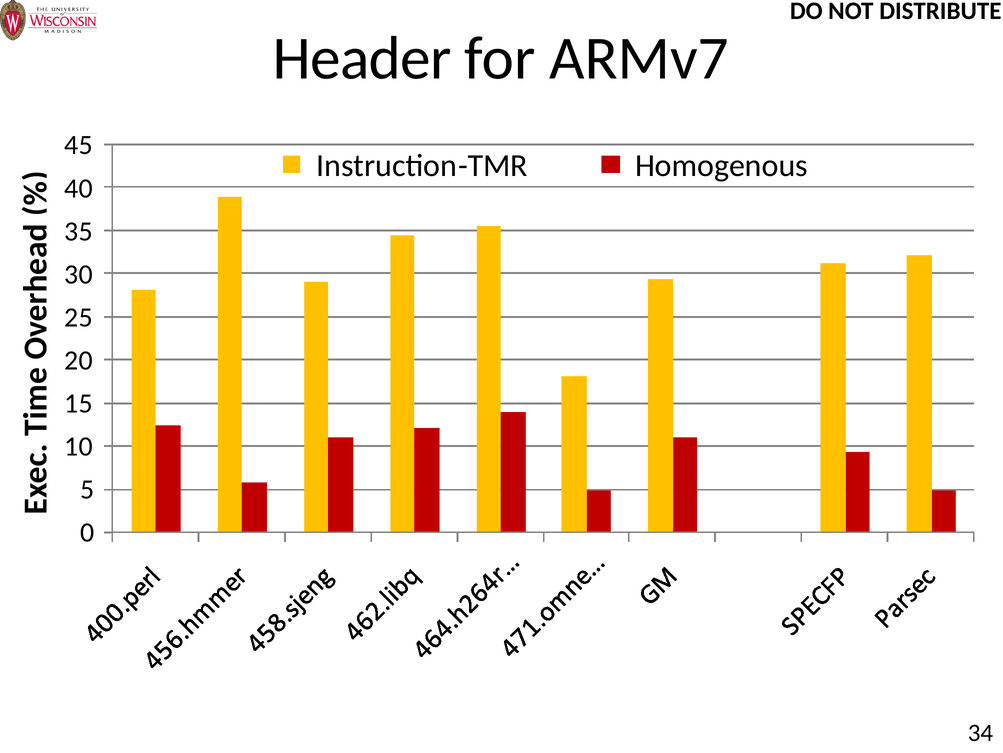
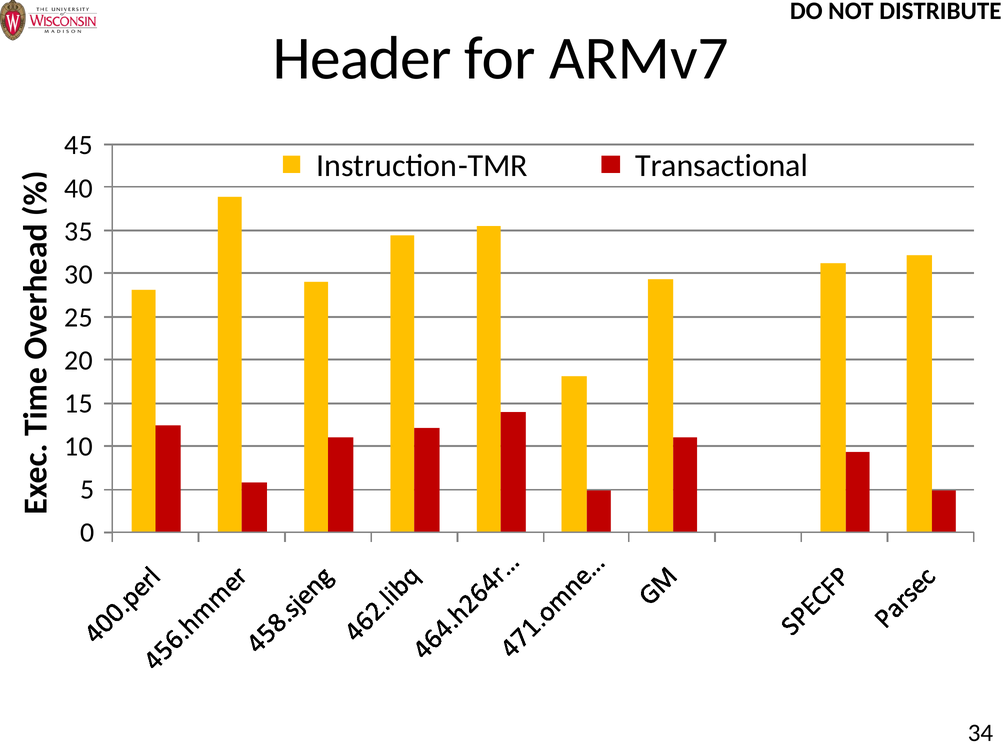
Homogenous: Homogenous -> Transactional (722, 165)
